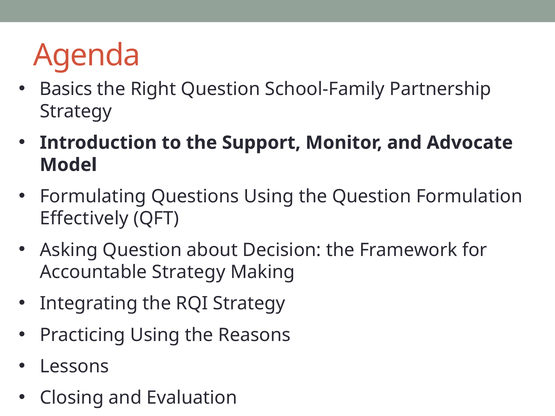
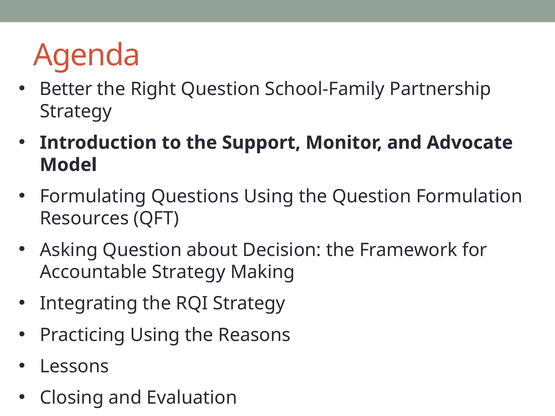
Basics: Basics -> Better (66, 89)
Effectively: Effectively -> Resources (84, 219)
